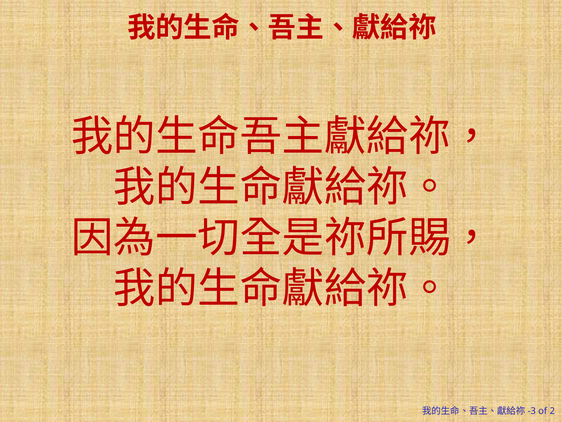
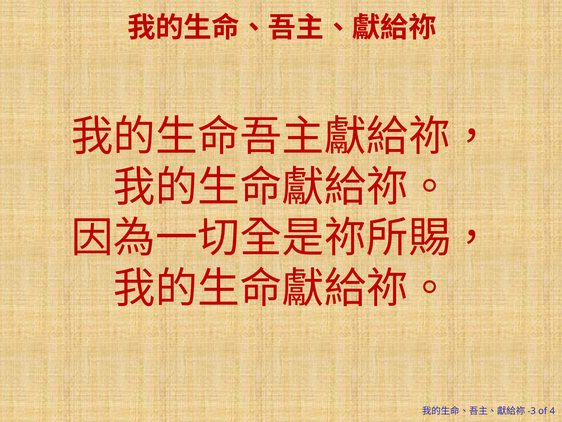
2: 2 -> 4 (552, 411)
